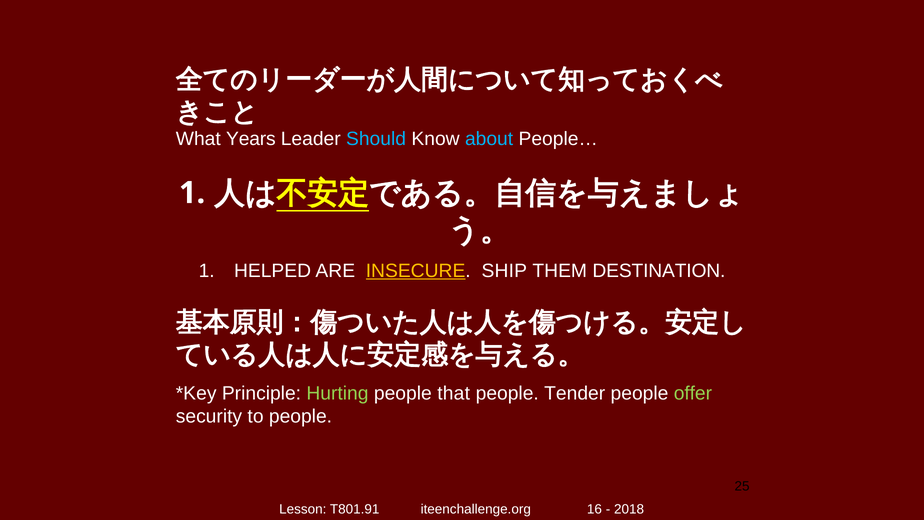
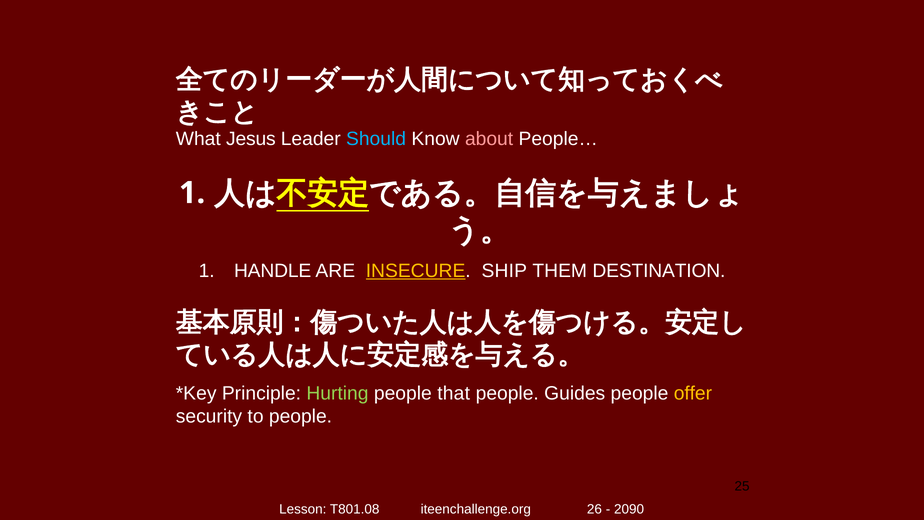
Years: Years -> Jesus (251, 139)
about colour: light blue -> pink (489, 139)
HELPED: HELPED -> HANDLE (273, 271)
Tender: Tender -> Guides (575, 393)
offer colour: light green -> yellow (693, 393)
T801.91: T801.91 -> T801.08 (355, 509)
16: 16 -> 26 (594, 509)
2018: 2018 -> 2090 (629, 509)
